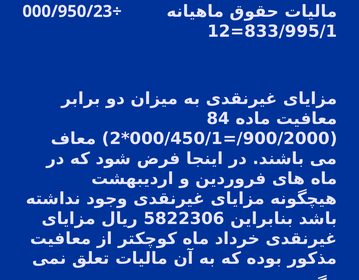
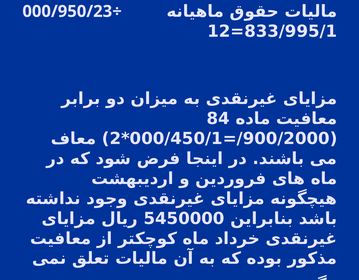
5822306: 5822306 -> 5450000 (184, 218)
